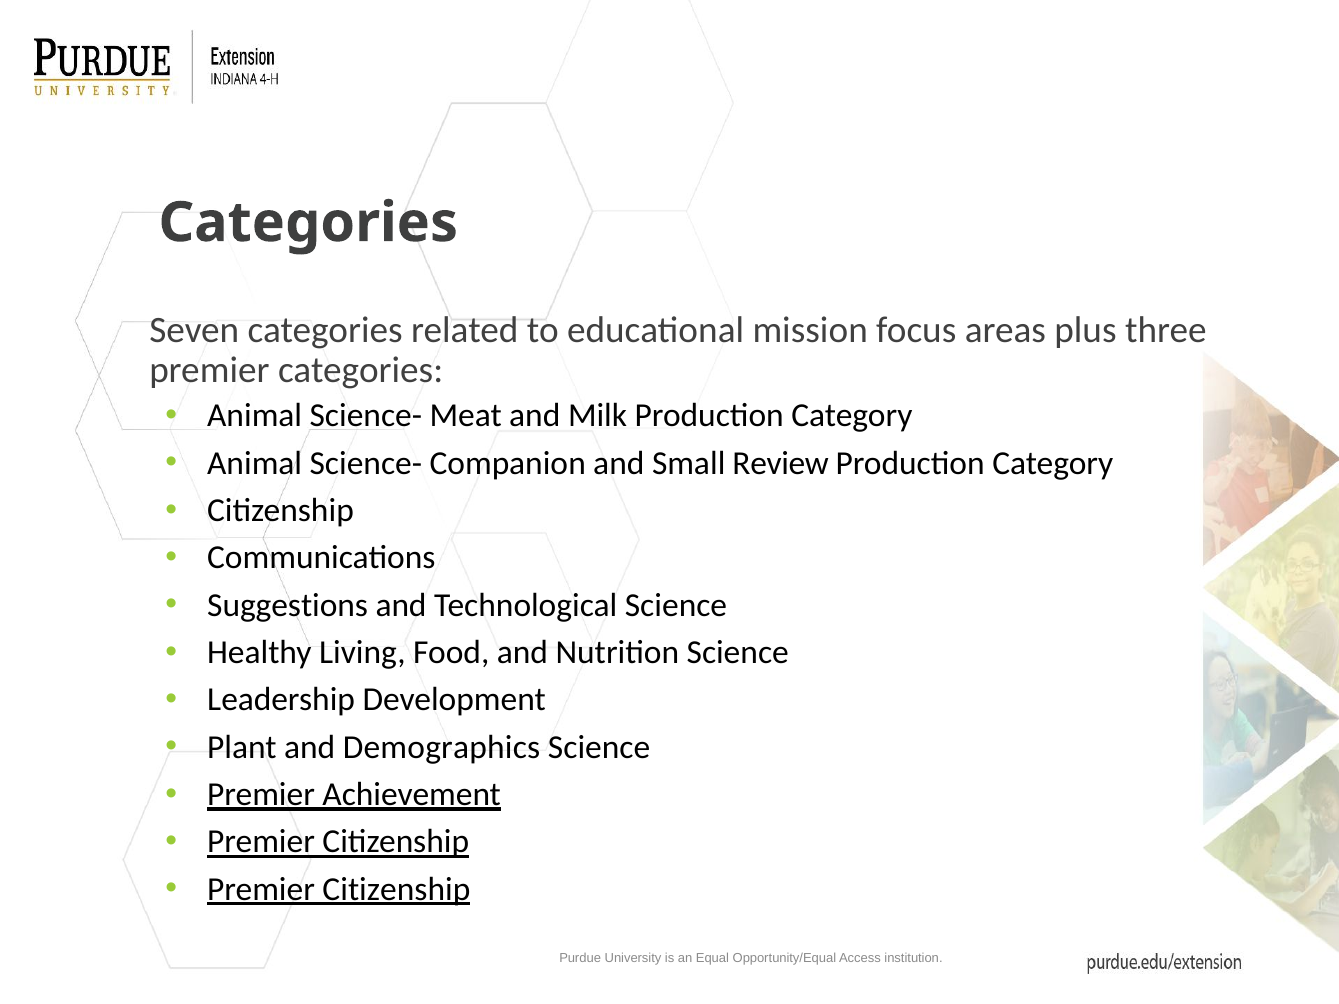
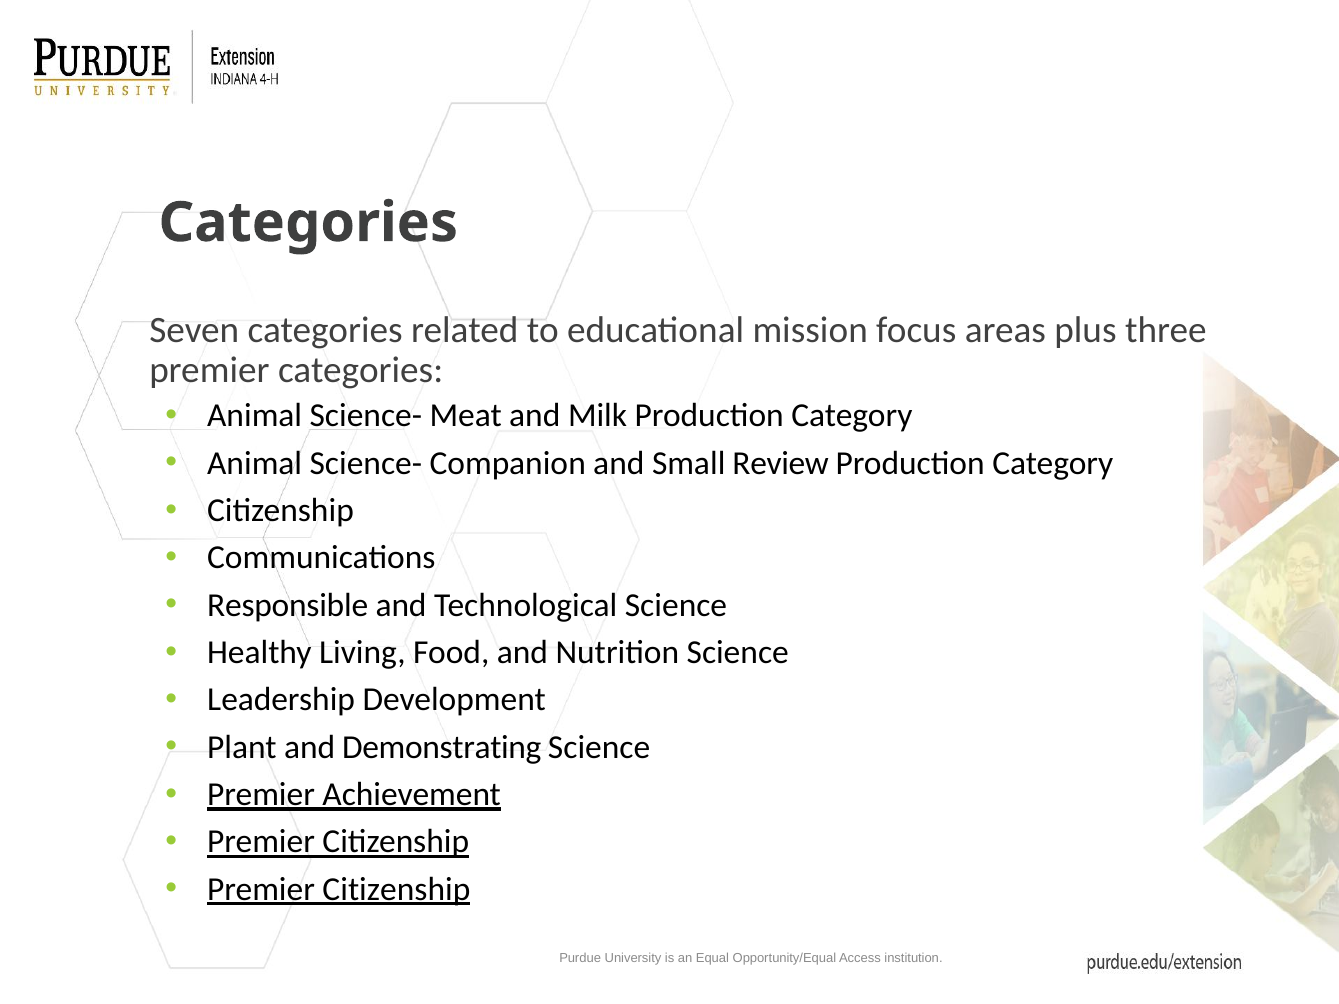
Suggestions: Suggestions -> Responsible (288, 605)
Demographics: Demographics -> Demonstrating (442, 747)
